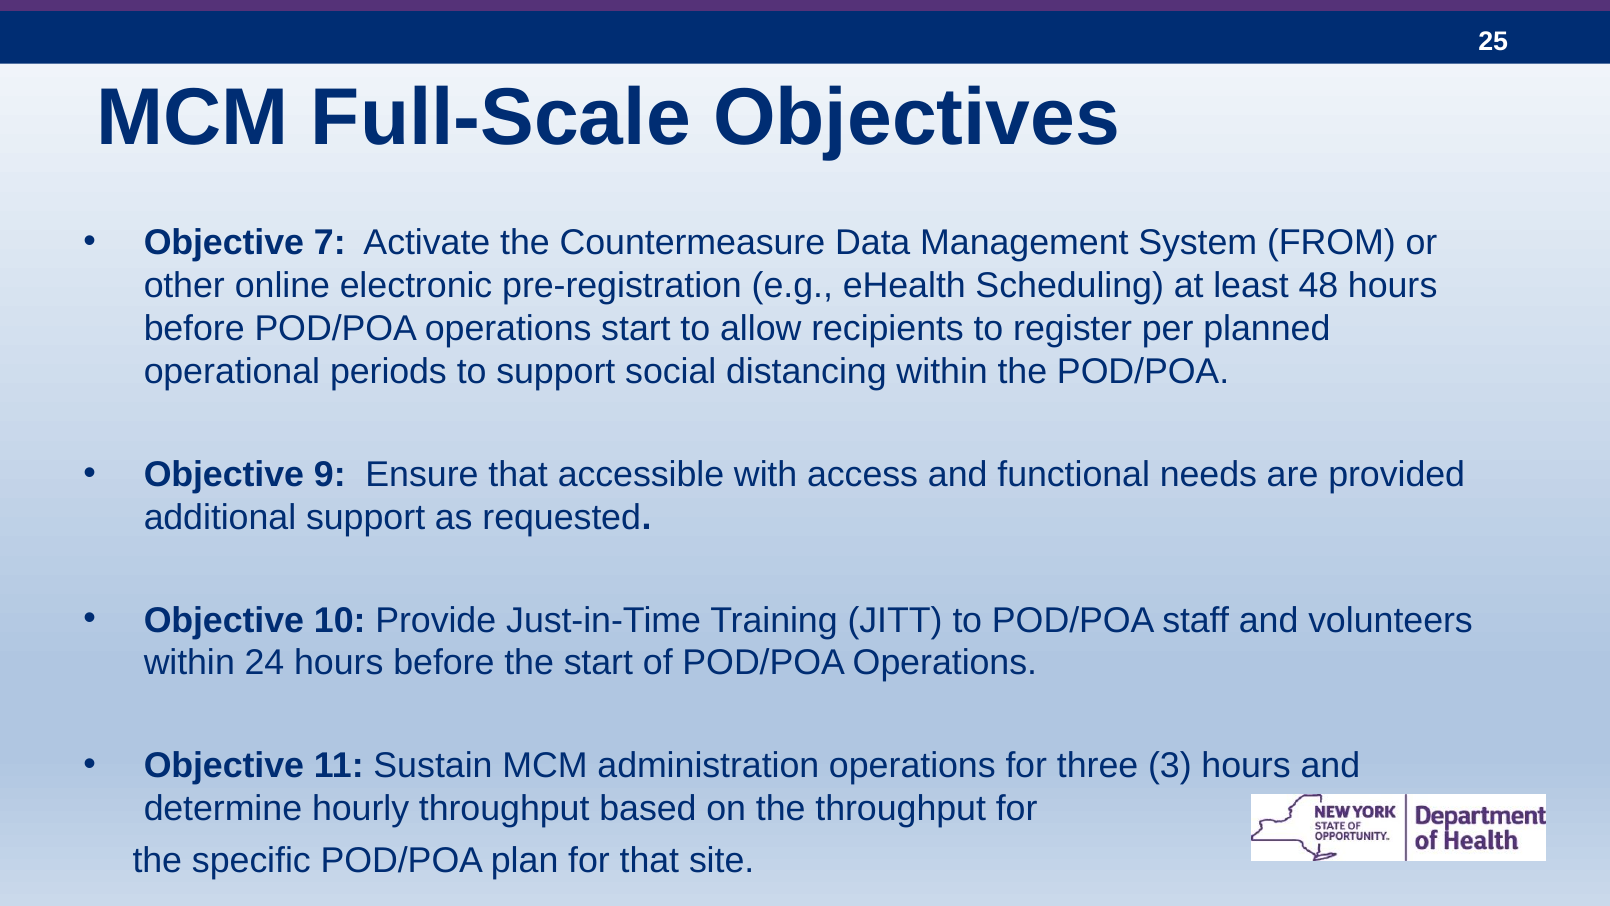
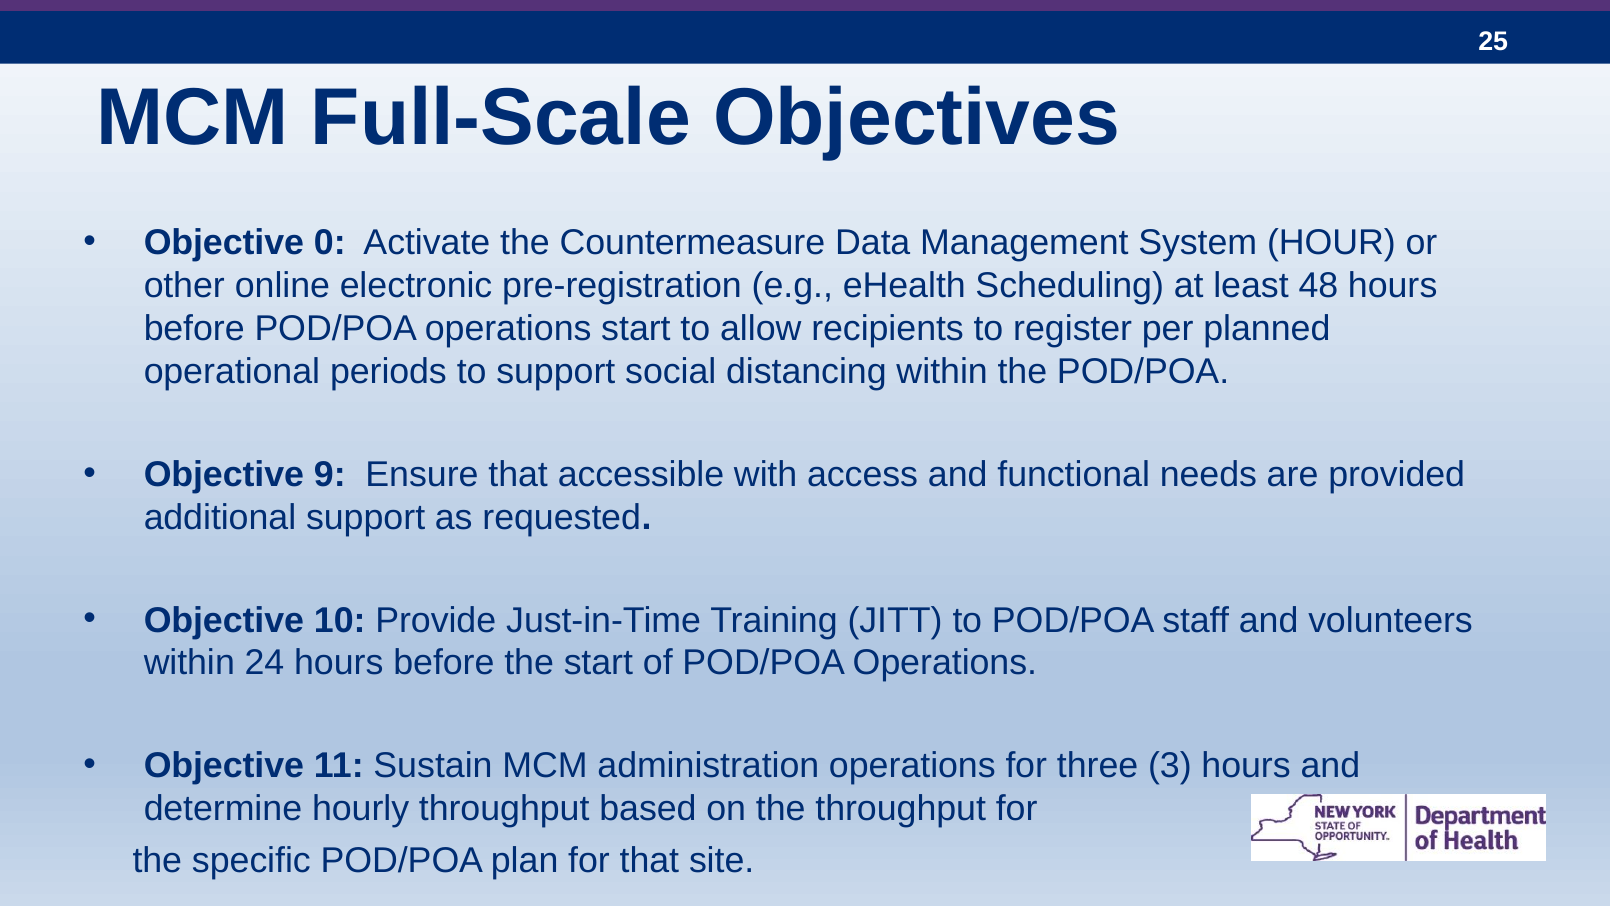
7: 7 -> 0 (330, 243)
FROM: FROM -> HOUR (1331, 243)
